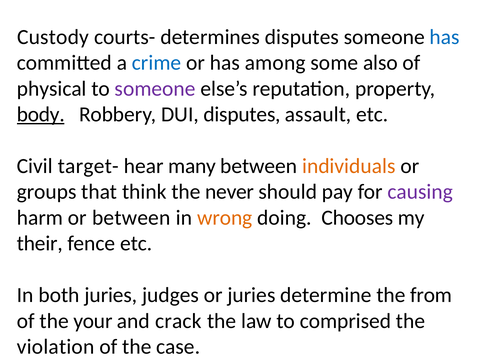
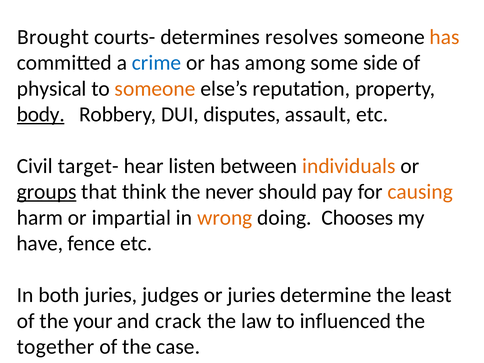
Custody: Custody -> Brought (53, 37)
determines disputes: disputes -> resolves (302, 37)
has colour: blue -> orange (445, 37)
also: also -> side (380, 63)
someone colour: purple -> orange (155, 89)
many: many -> listen (192, 166)
groups underline: none -> present (47, 192)
causing colour: purple -> orange (420, 192)
or between: between -> impartial (131, 218)
their: their -> have (40, 244)
from: from -> least (431, 295)
comprised: comprised -> influenced (345, 321)
violation: violation -> together (56, 347)
